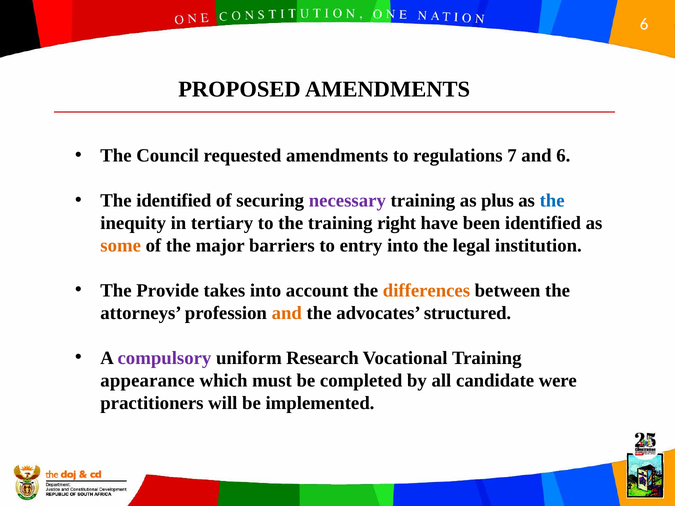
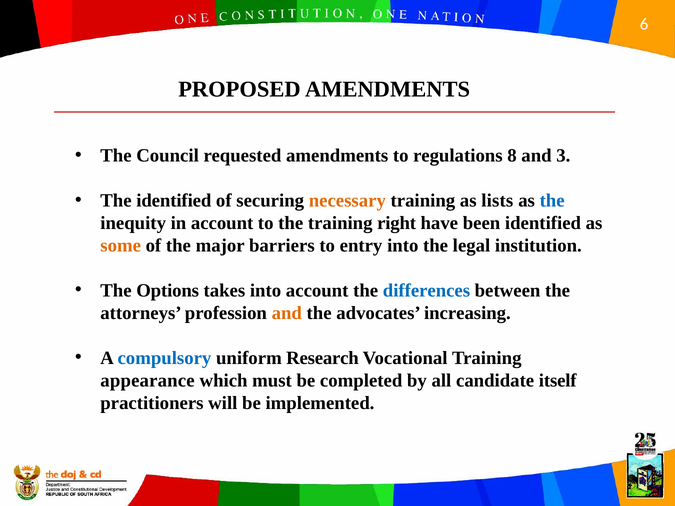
7: 7 -> 8 (512, 155)
and 6: 6 -> 3 (563, 155)
necessary colour: purple -> orange (347, 200)
plus: plus -> lists (497, 200)
in tertiary: tertiary -> account (222, 223)
Provide: Provide -> Options (168, 291)
differences colour: orange -> blue (426, 291)
structured: structured -> increasing (467, 313)
compulsory colour: purple -> blue (164, 358)
were: were -> itself (558, 381)
